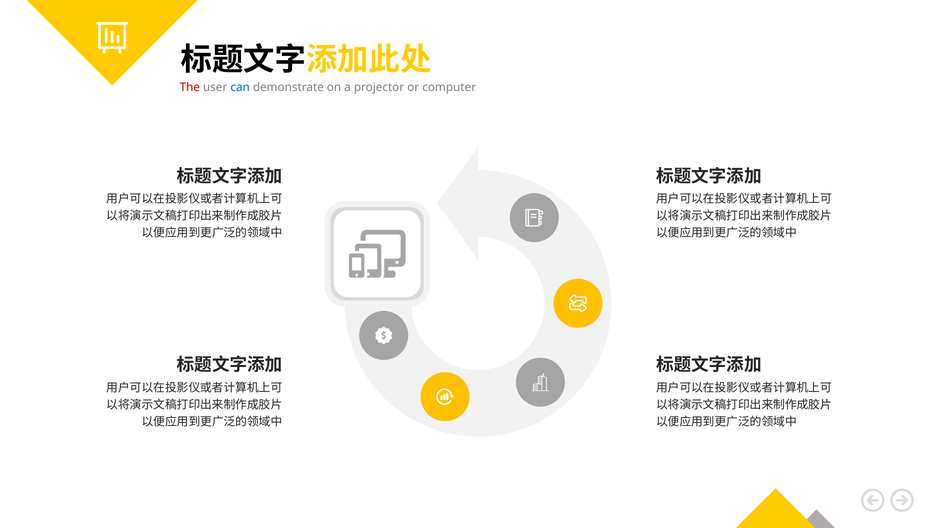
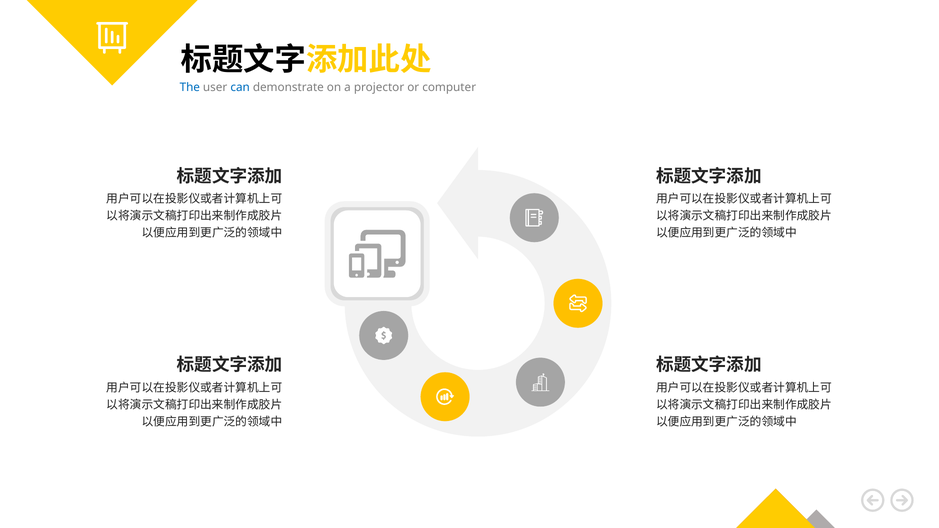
The colour: red -> blue (190, 88)
